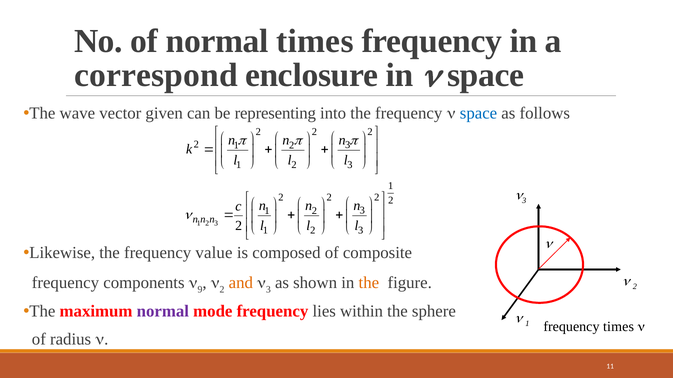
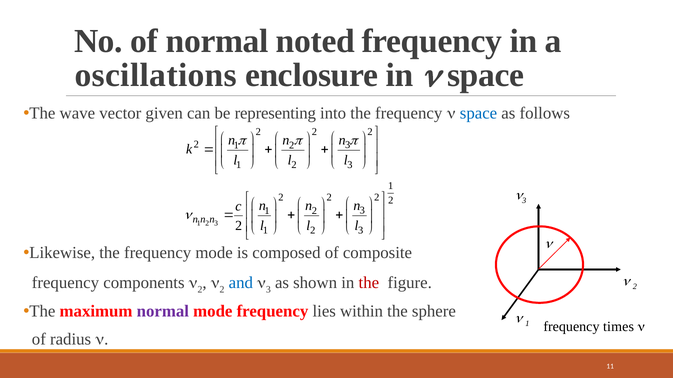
normal times: times -> noted (315, 41)
correspond: correspond -> oscillations (156, 75)
frequency value: value -> mode (214, 253)
9: 9 -> 2 (200, 290)
and colour: orange -> blue (241, 283)
the colour: orange -> red (369, 283)
